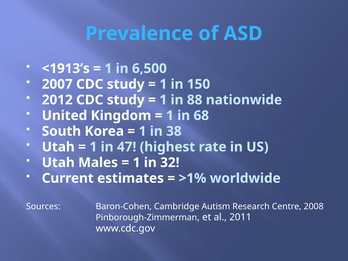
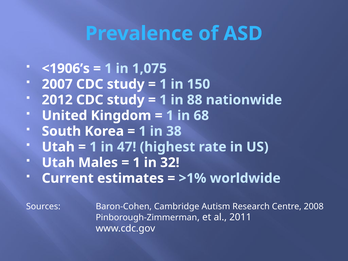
<1913’s: <1913’s -> <1906’s (66, 69)
6,500: 6,500 -> 1,075 (149, 69)
